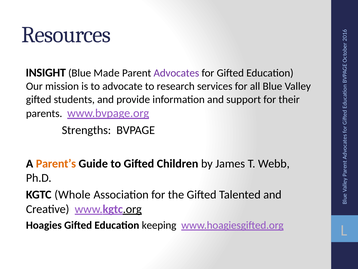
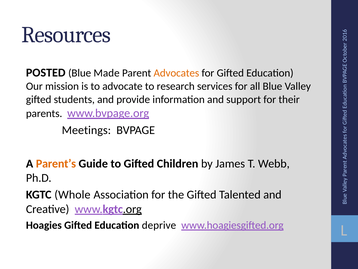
INSIGHT: INSIGHT -> POSTED (46, 72)
Advocates colour: purple -> orange (176, 73)
Strengths: Strengths -> Meetings (86, 130)
keeping: keeping -> deprive (159, 225)
